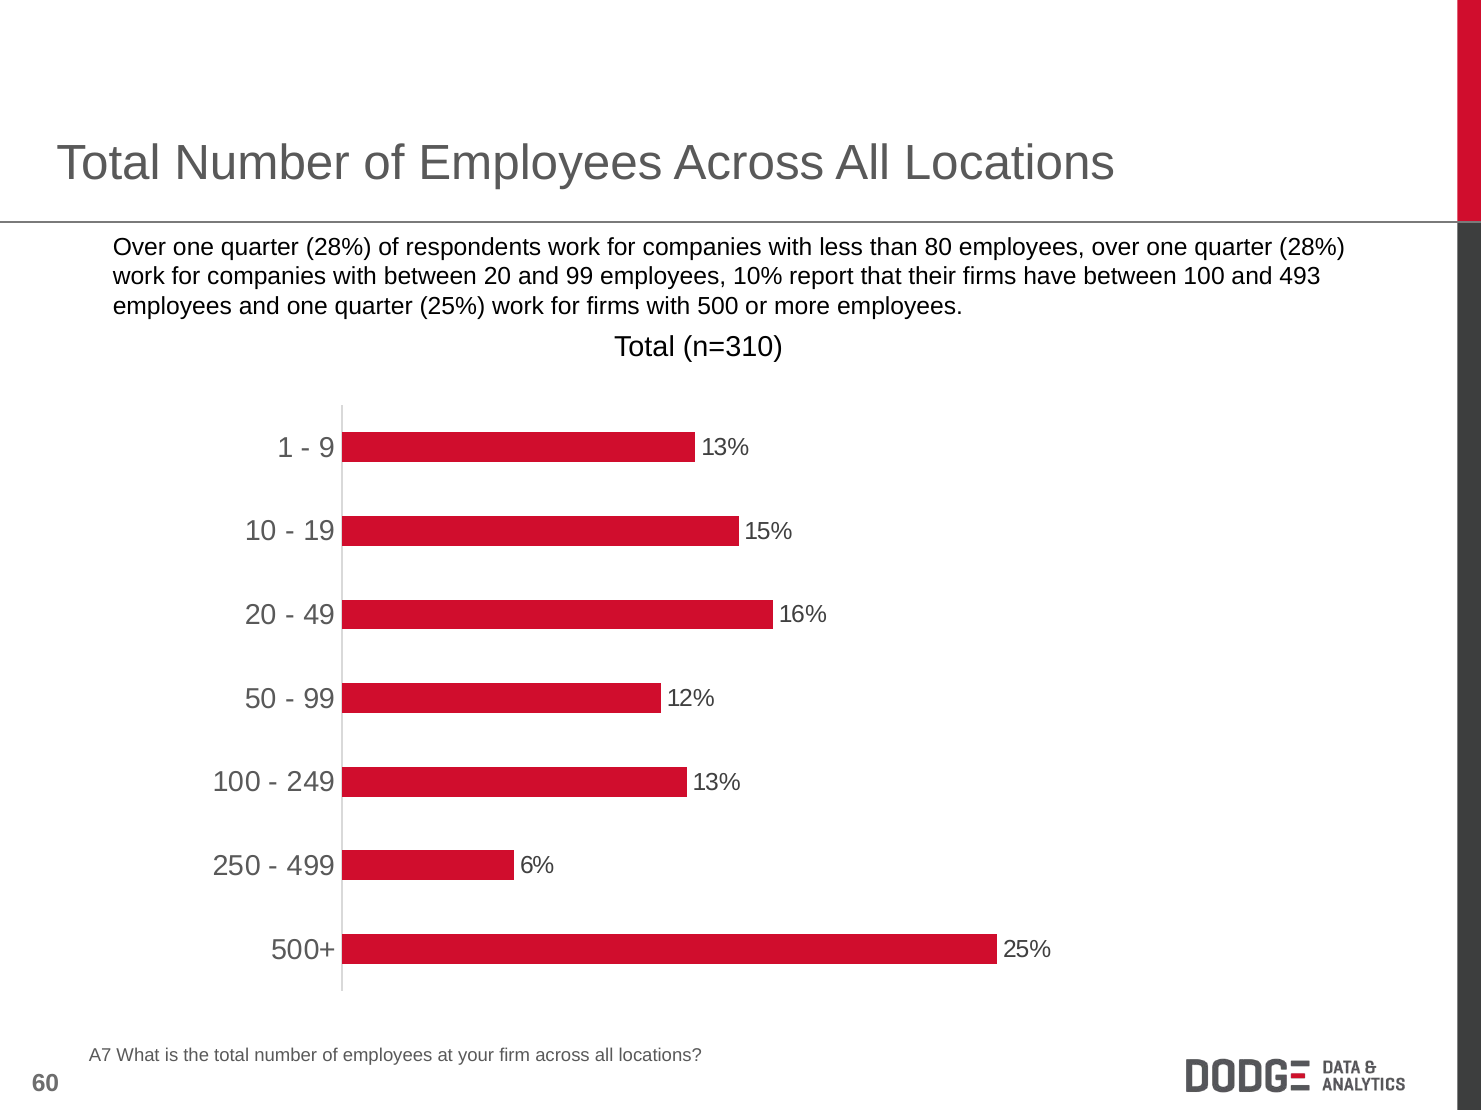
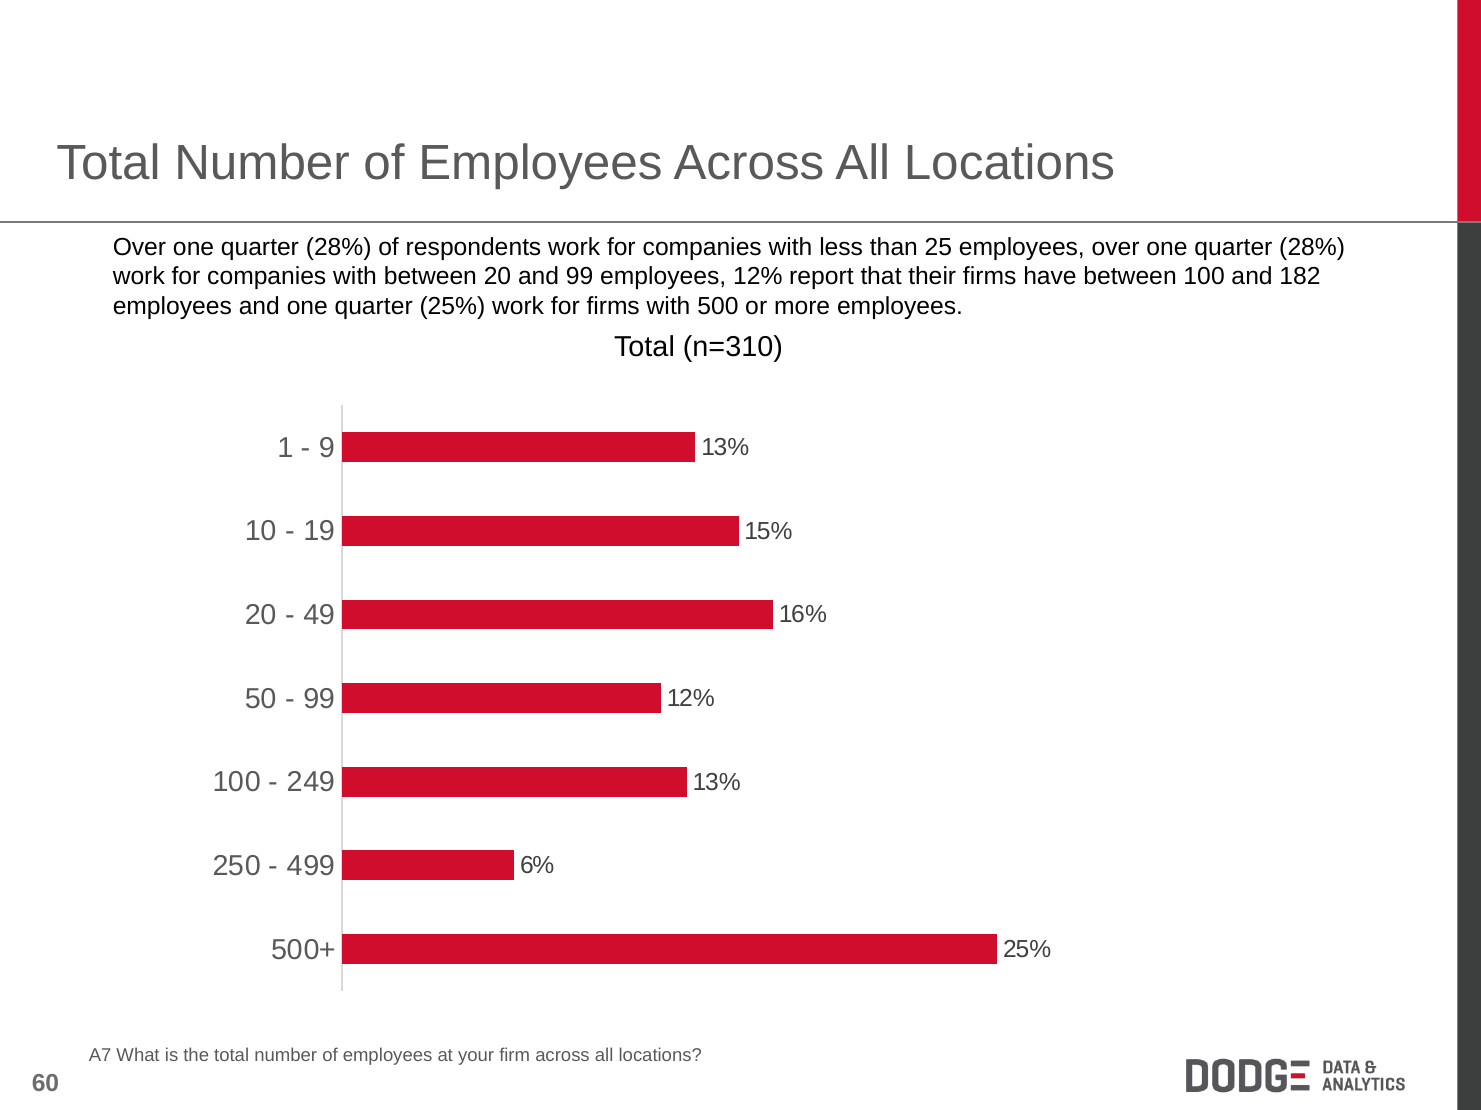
80: 80 -> 25 (938, 247)
employees 10%: 10% -> 12% (758, 277)
493: 493 -> 182 (1300, 277)
